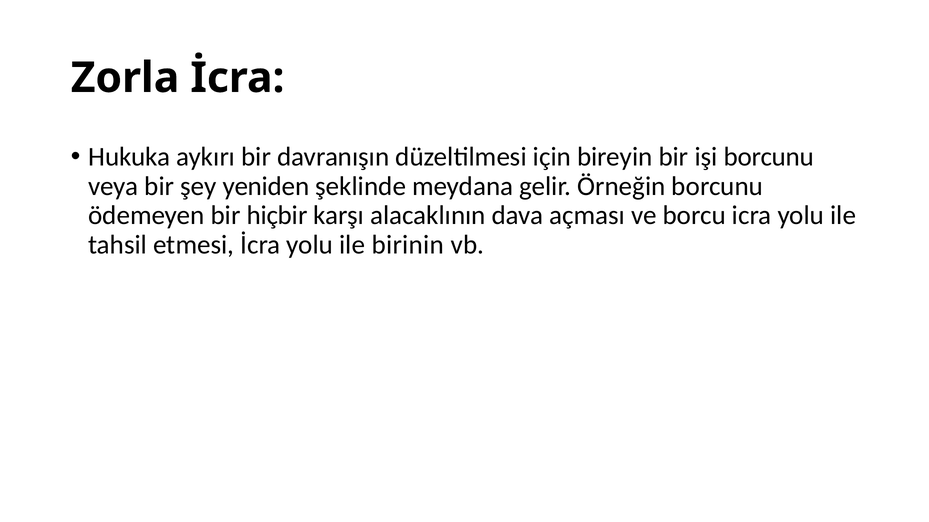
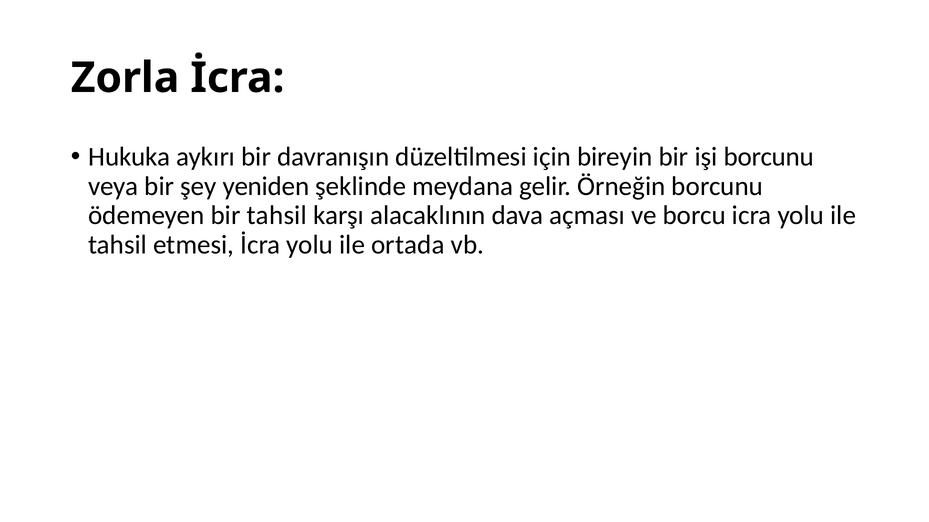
bir hiçbir: hiçbir -> tahsil (277, 216)
birinin: birinin -> ortada (408, 245)
